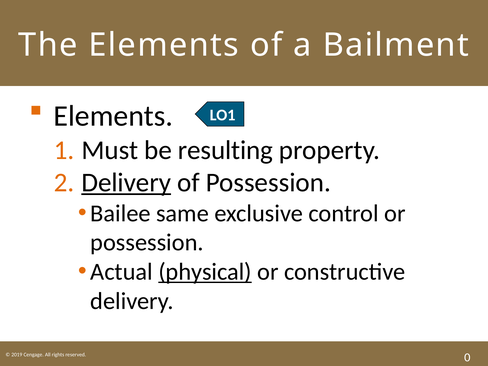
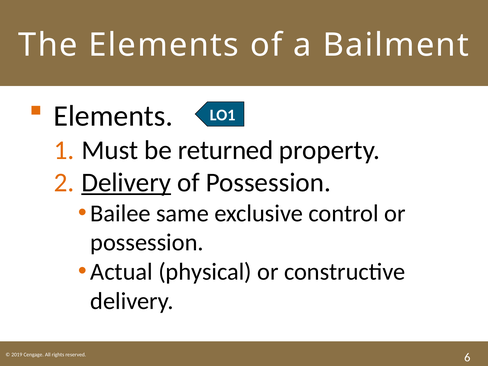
resulting: resulting -> returned (226, 150)
physical underline: present -> none (205, 272)
0: 0 -> 6 (467, 357)
